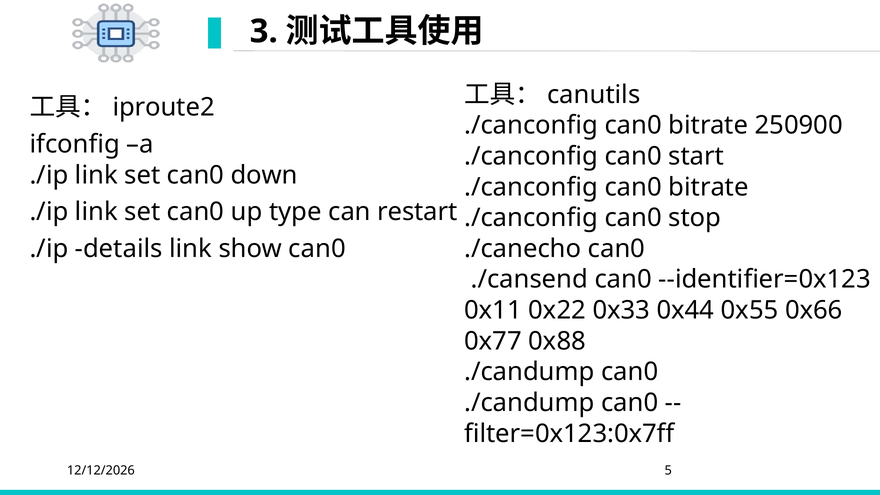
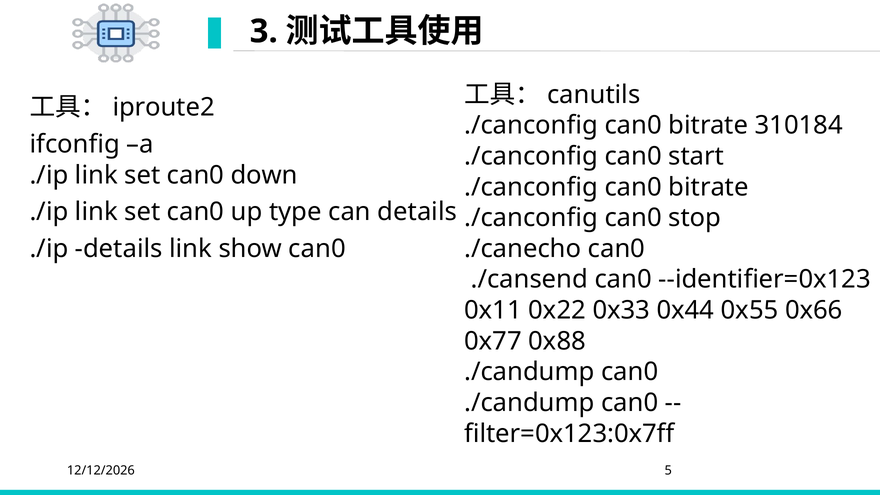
250900: 250900 -> 310184 (799, 125)
can restart: restart -> details (417, 212)
